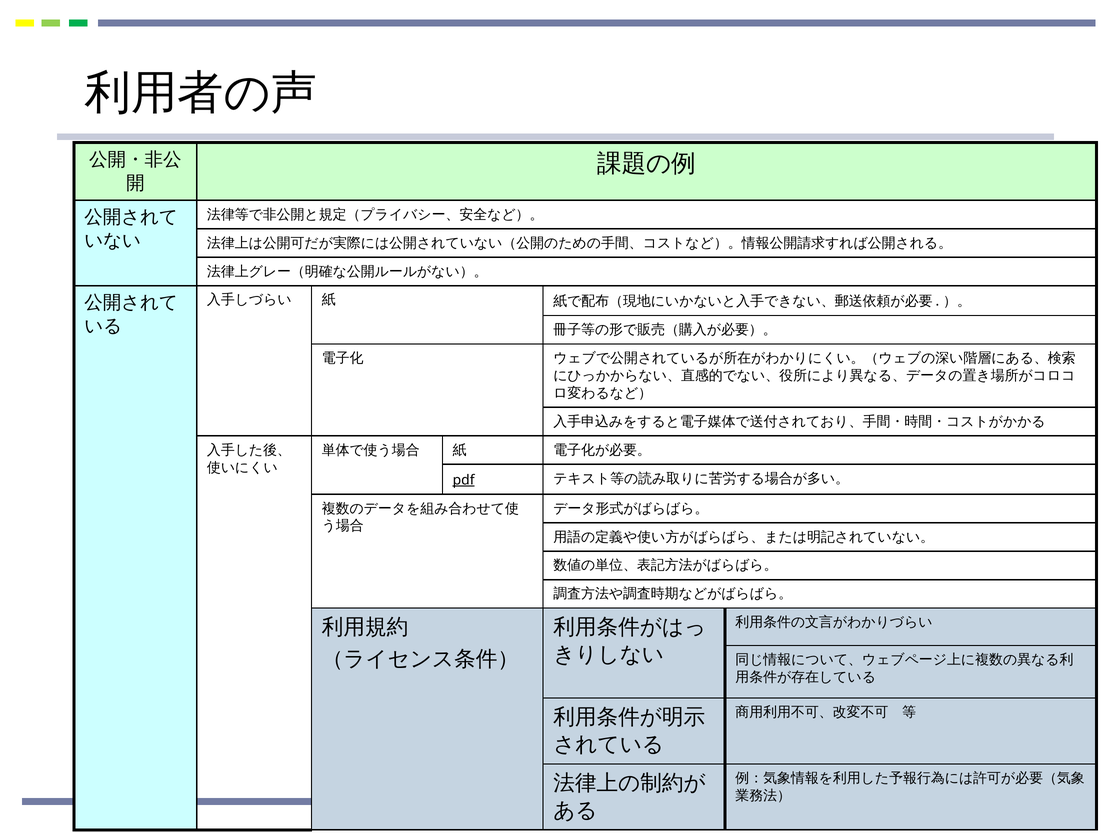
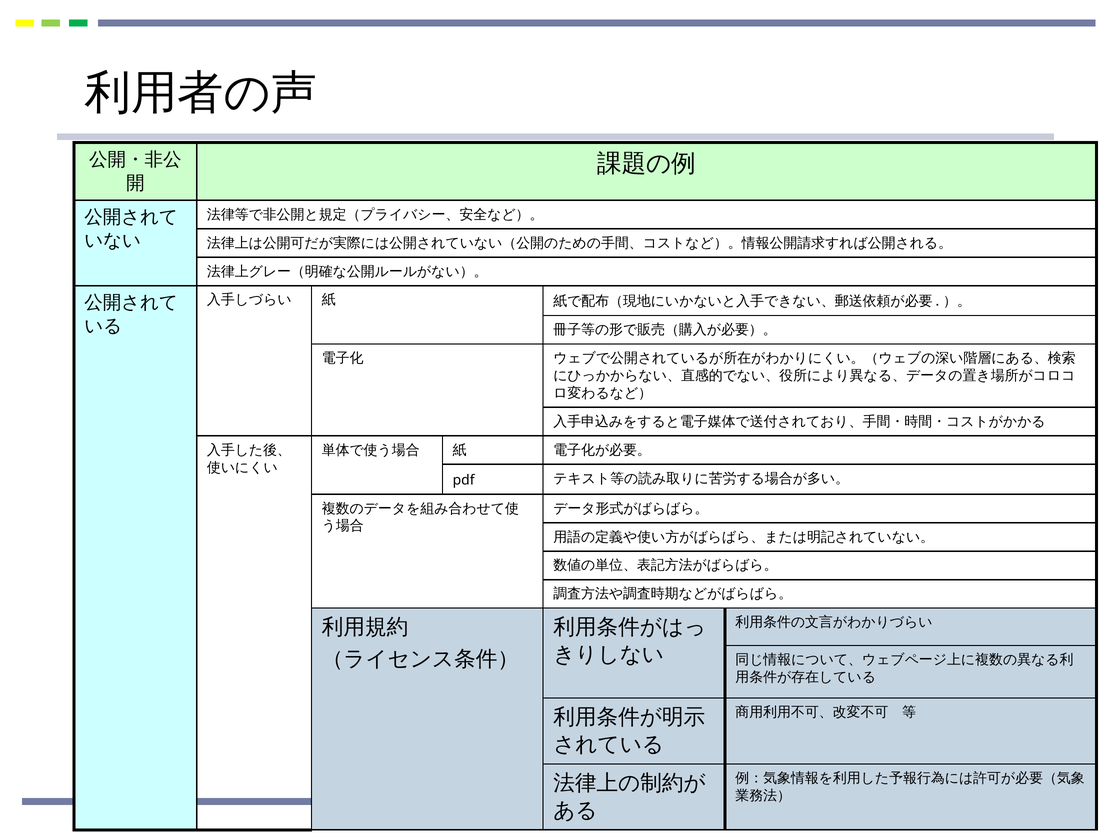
pdf underline: present -> none (464, 480)
